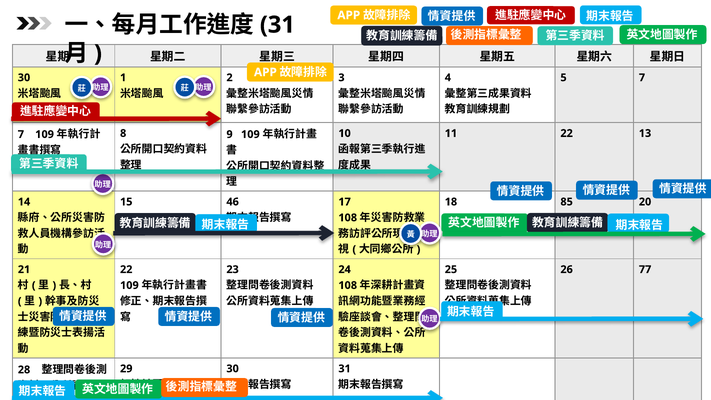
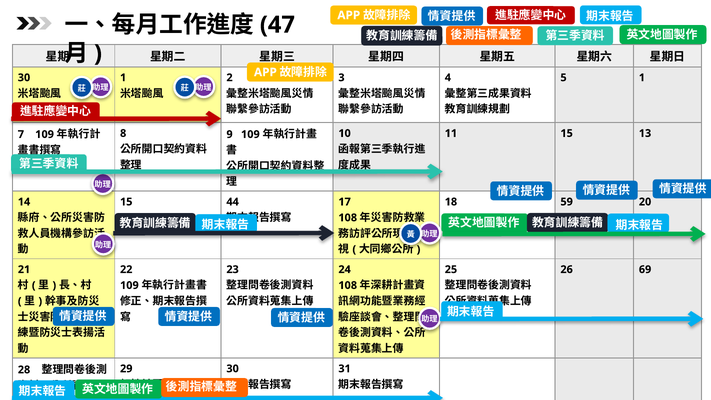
31: 31 -> 47 (277, 25)
5 7: 7 -> 1 (642, 78)
11 22: 22 -> 15 (567, 133)
46: 46 -> 44 (233, 202)
85: 85 -> 59 (567, 202)
77: 77 -> 69 (645, 269)
